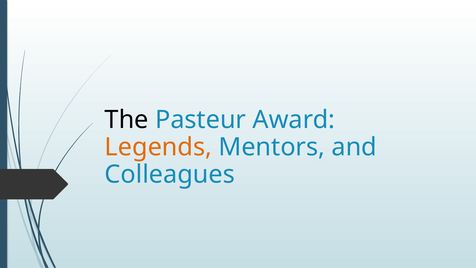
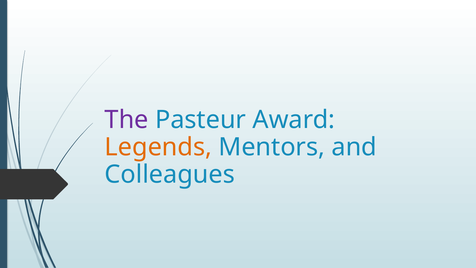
The colour: black -> purple (127, 120)
